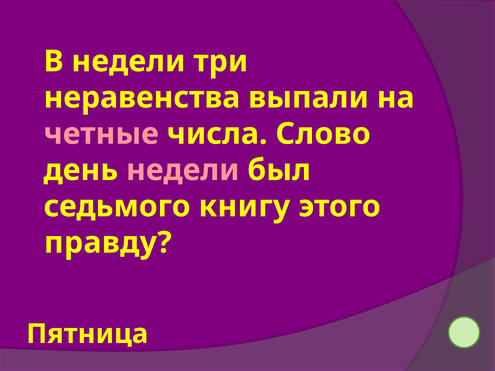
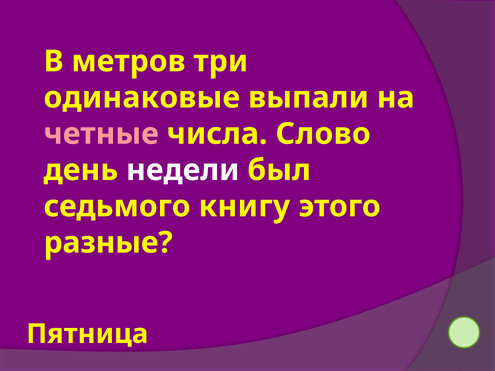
В недели: недели -> метров (128, 61)
неравенства: неравенства -> одинаковые (142, 98)
недели colour: pink -> white (183, 170)
правду: правду -> разные (108, 243)
